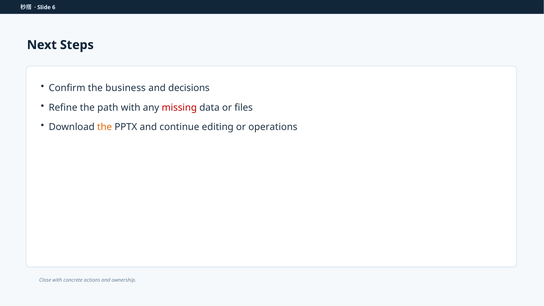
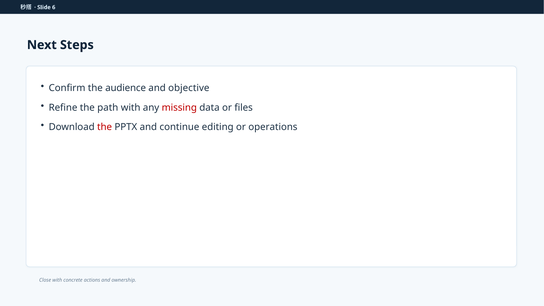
business: business -> audience (126, 88)
decisions: decisions -> objective (189, 88)
the colour: orange -> red (105, 127)
